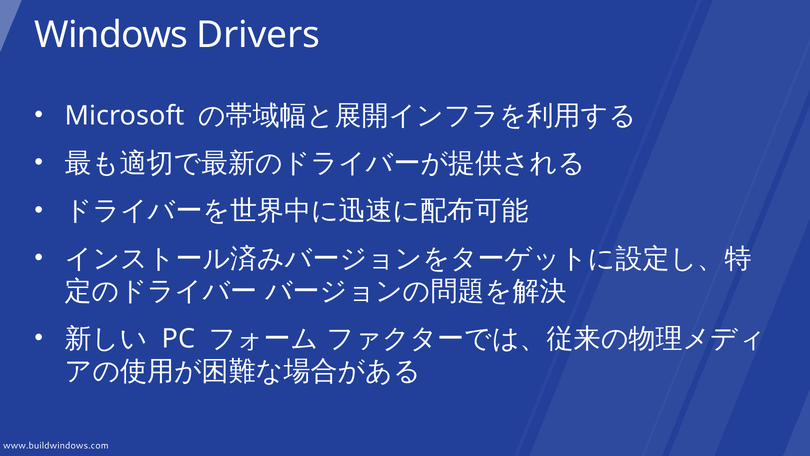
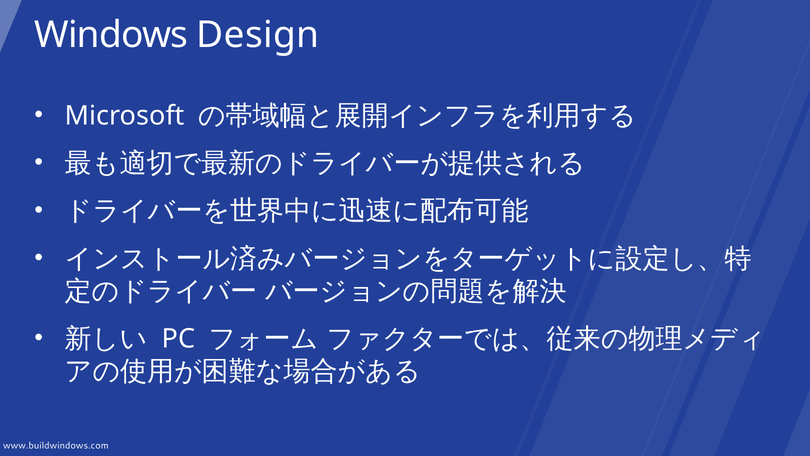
Drivers: Drivers -> Design (258, 35)
